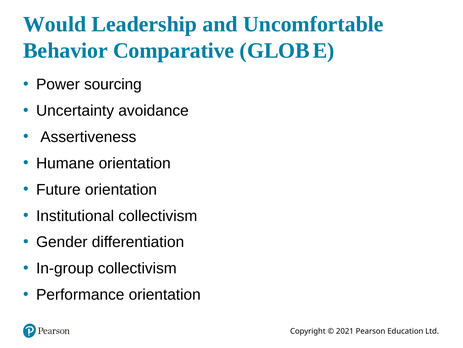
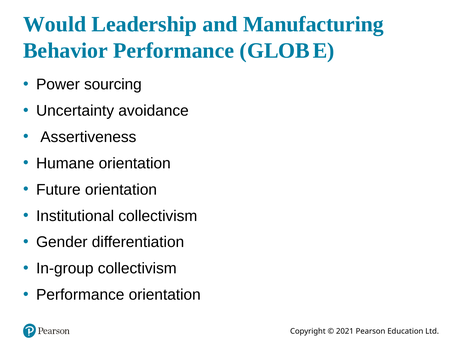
Uncomfortable: Uncomfortable -> Manufacturing (313, 24)
Behavior Comparative: Comparative -> Performance (174, 50)
